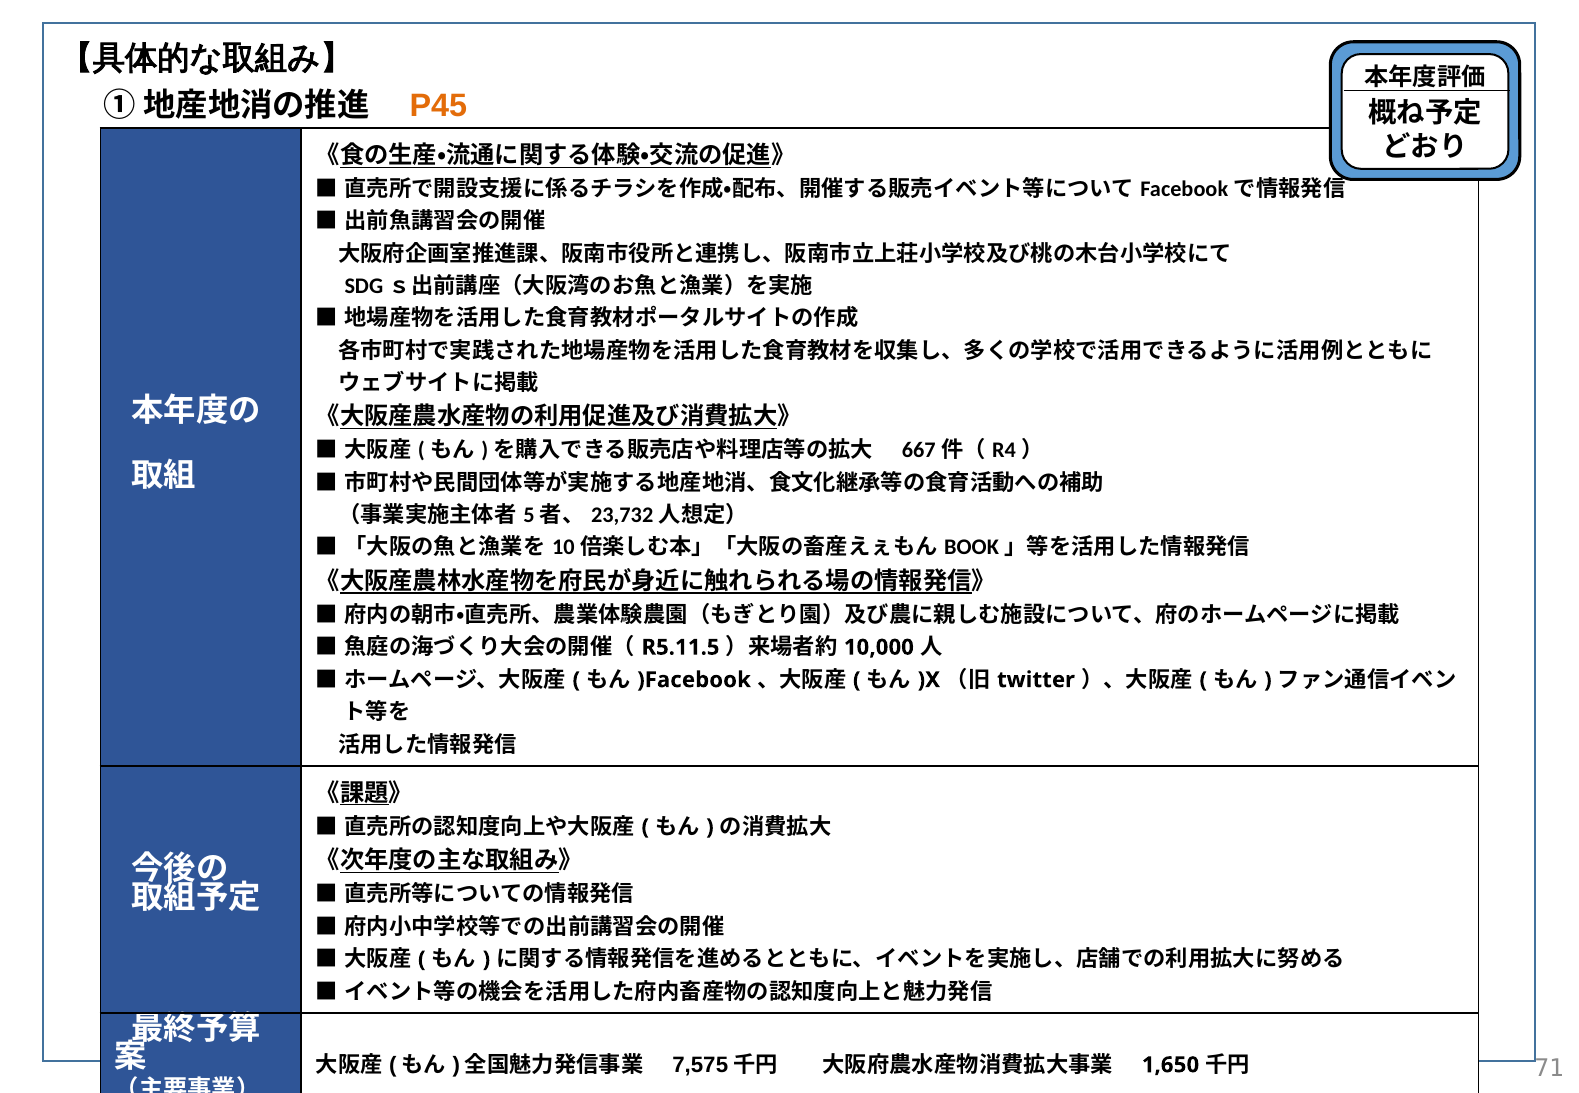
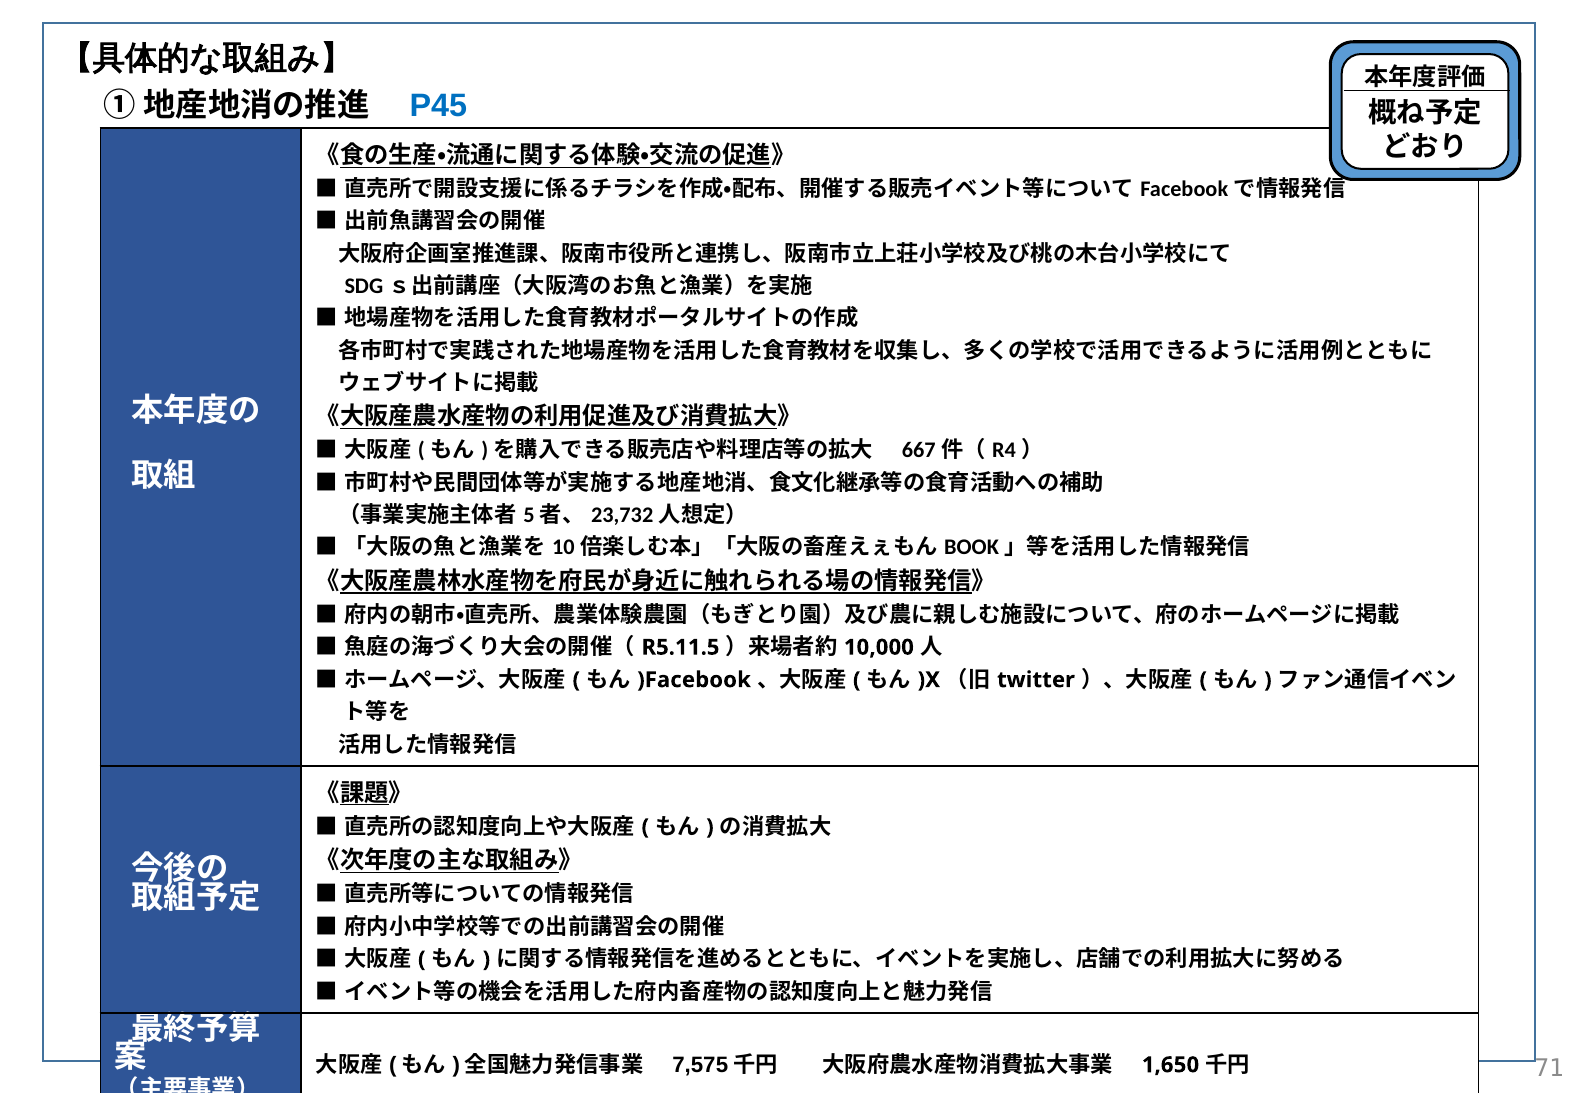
P45 colour: orange -> blue (438, 106)
